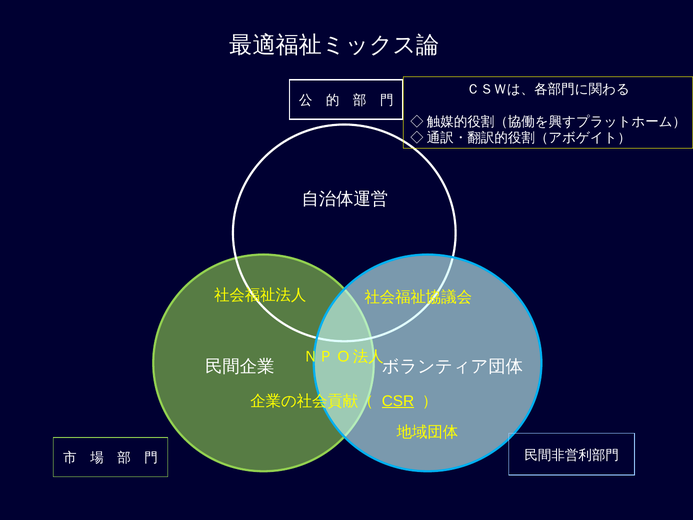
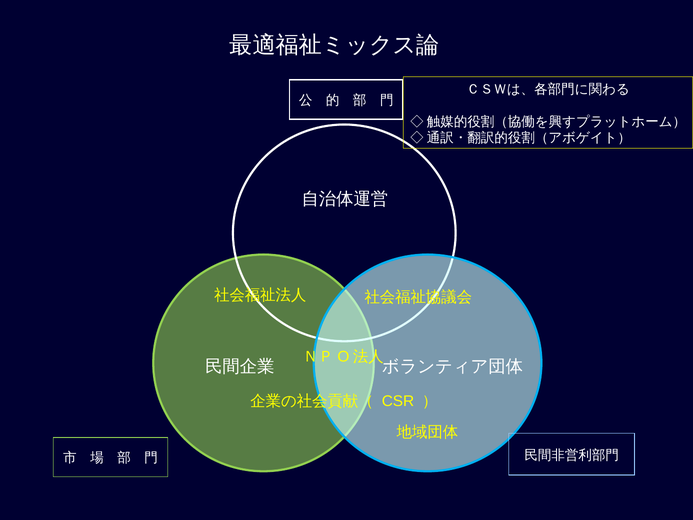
CSR underline: present -> none (398, 401)
